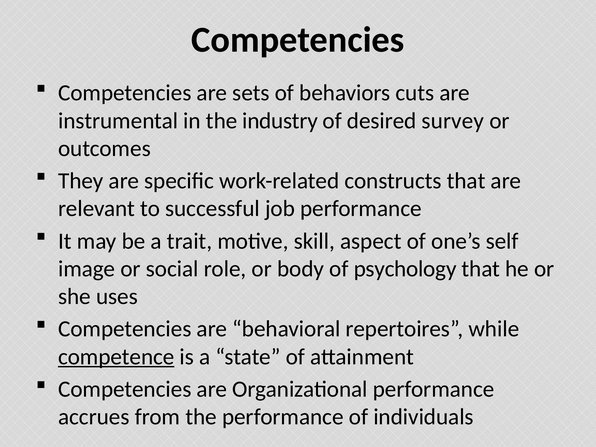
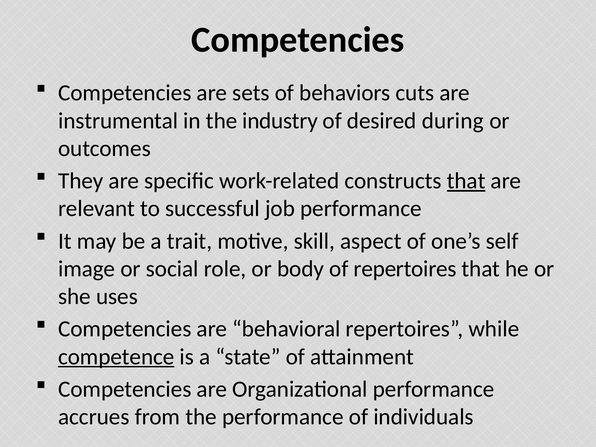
survey: survey -> during (453, 121)
that underline: none -> present (466, 181)
of psychology: psychology -> repertoires (405, 269)
